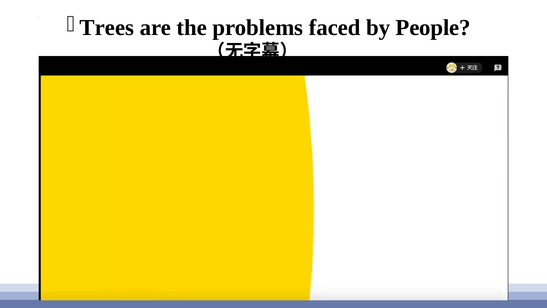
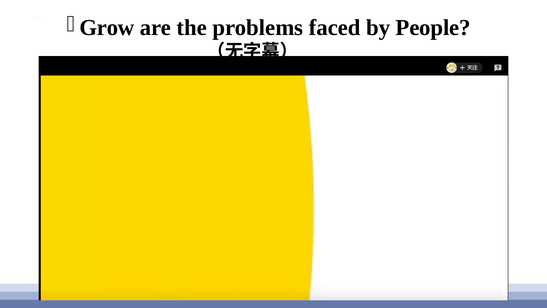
Trees: Trees -> Grow (107, 28)
